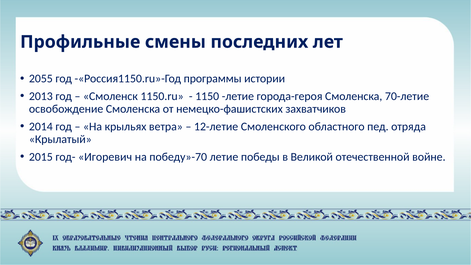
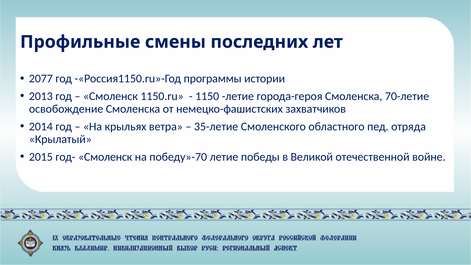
2055: 2055 -> 2077 (41, 79)
12-летие: 12-летие -> 35-летие (216, 127)
год- Игоревич: Игоревич -> Смоленск (105, 157)
